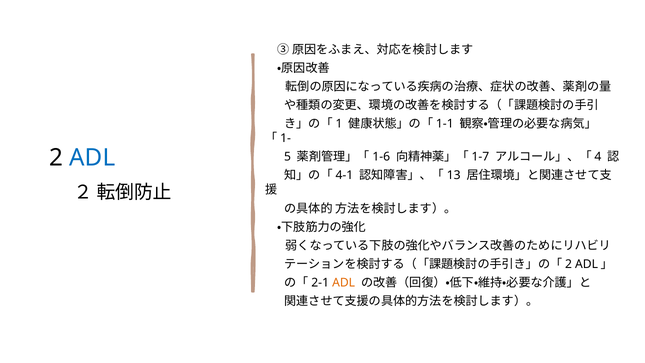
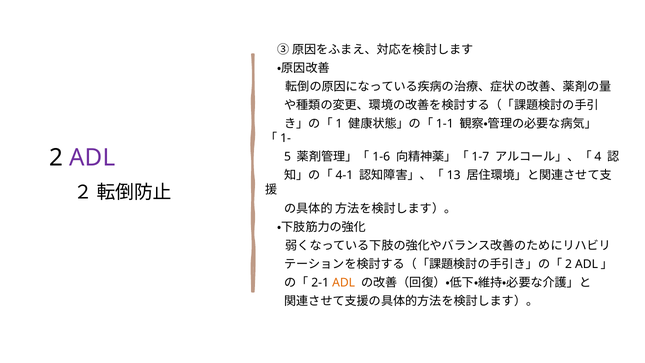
ADL colour: blue -> purple (92, 158)
